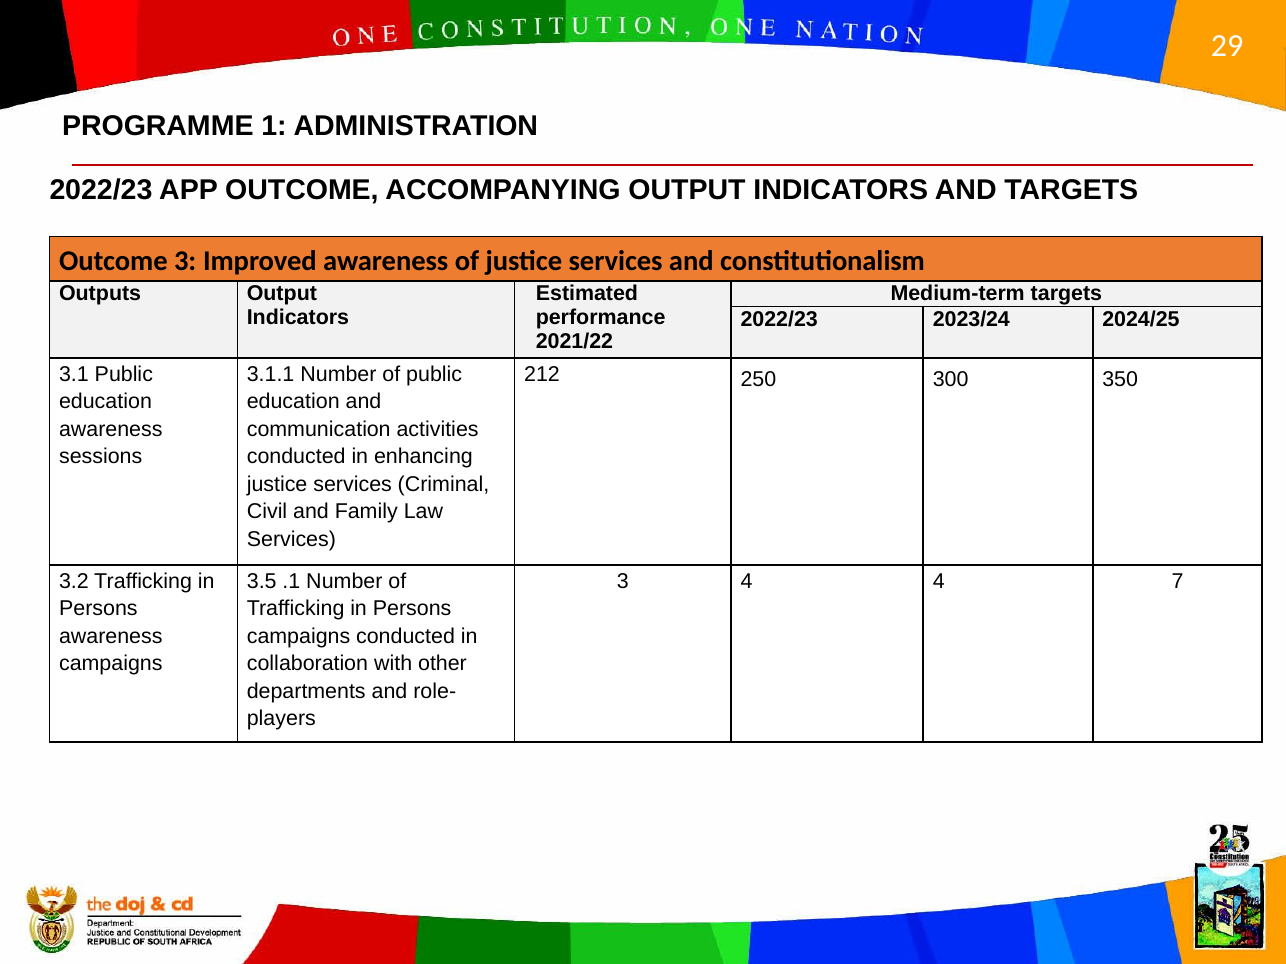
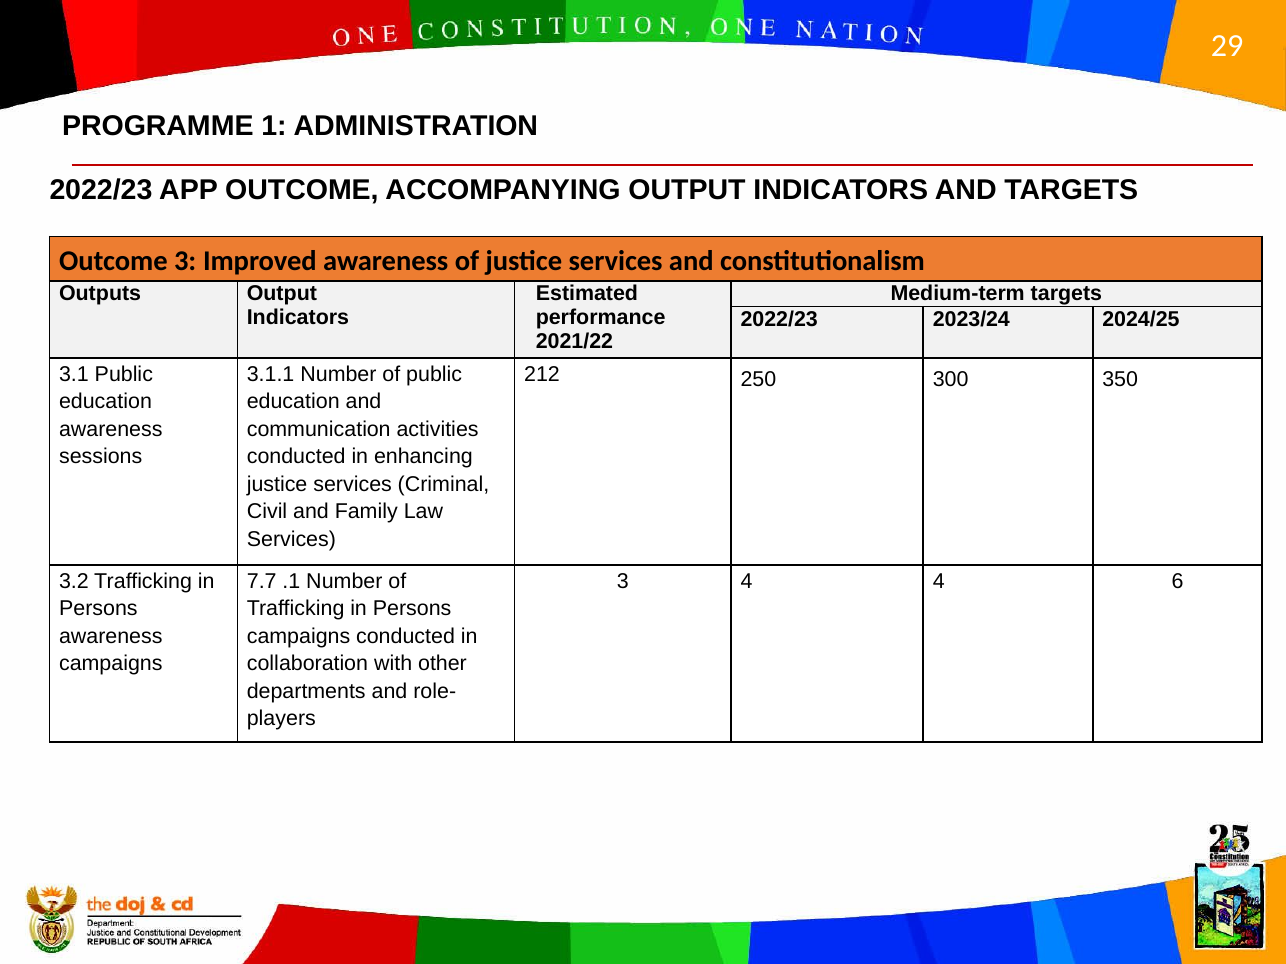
3.5: 3.5 -> 7.7 (262, 581)
7: 7 -> 6 (1178, 581)
